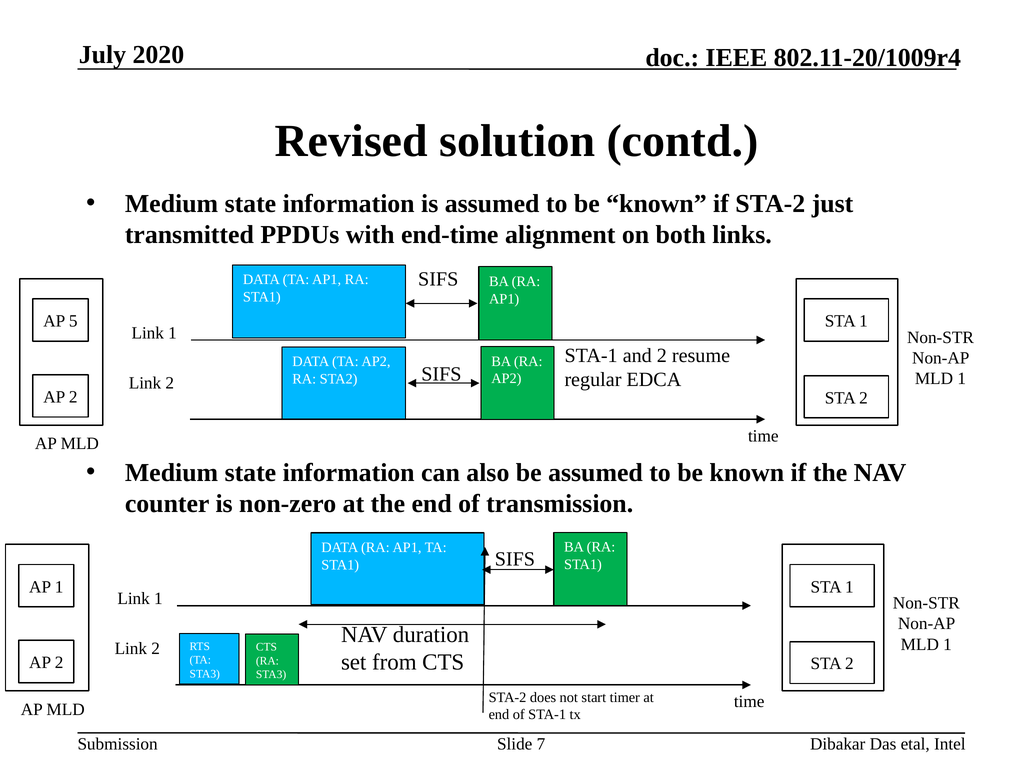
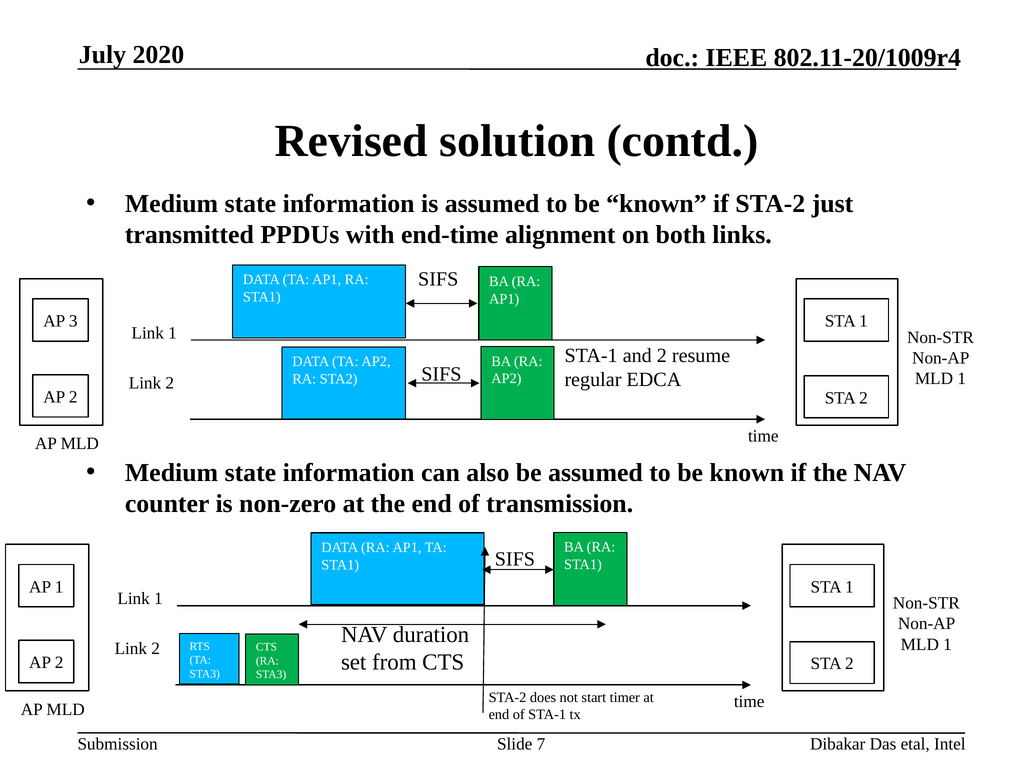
5: 5 -> 3 (73, 321)
